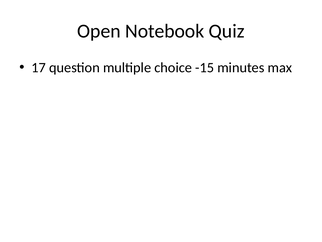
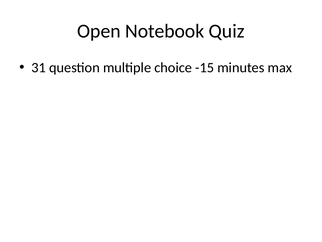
17: 17 -> 31 (39, 68)
